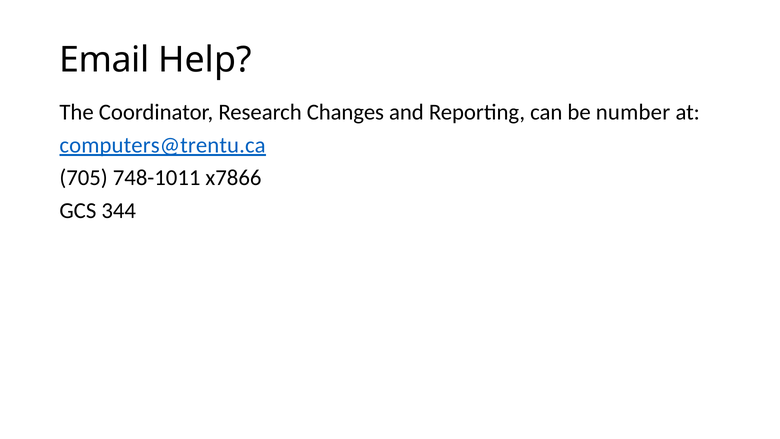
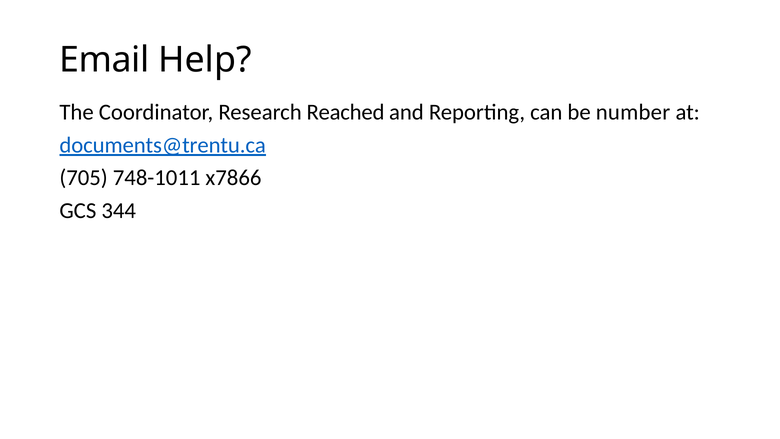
Changes: Changes -> Reached (345, 112)
computers@trentu.ca: computers@trentu.ca -> documents@trentu.ca (163, 145)
